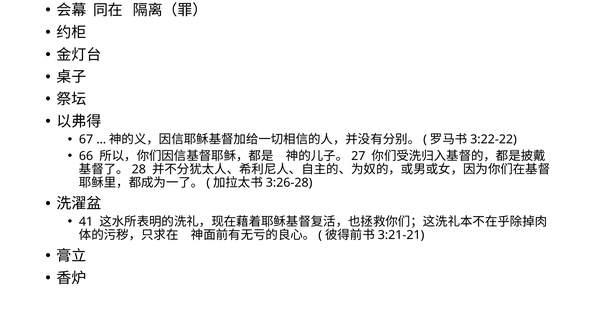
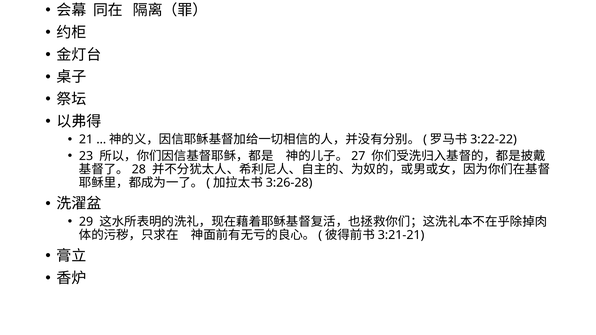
67: 67 -> 21 (86, 140)
66: 66 -> 23 (86, 156)
41: 41 -> 29 (86, 222)
